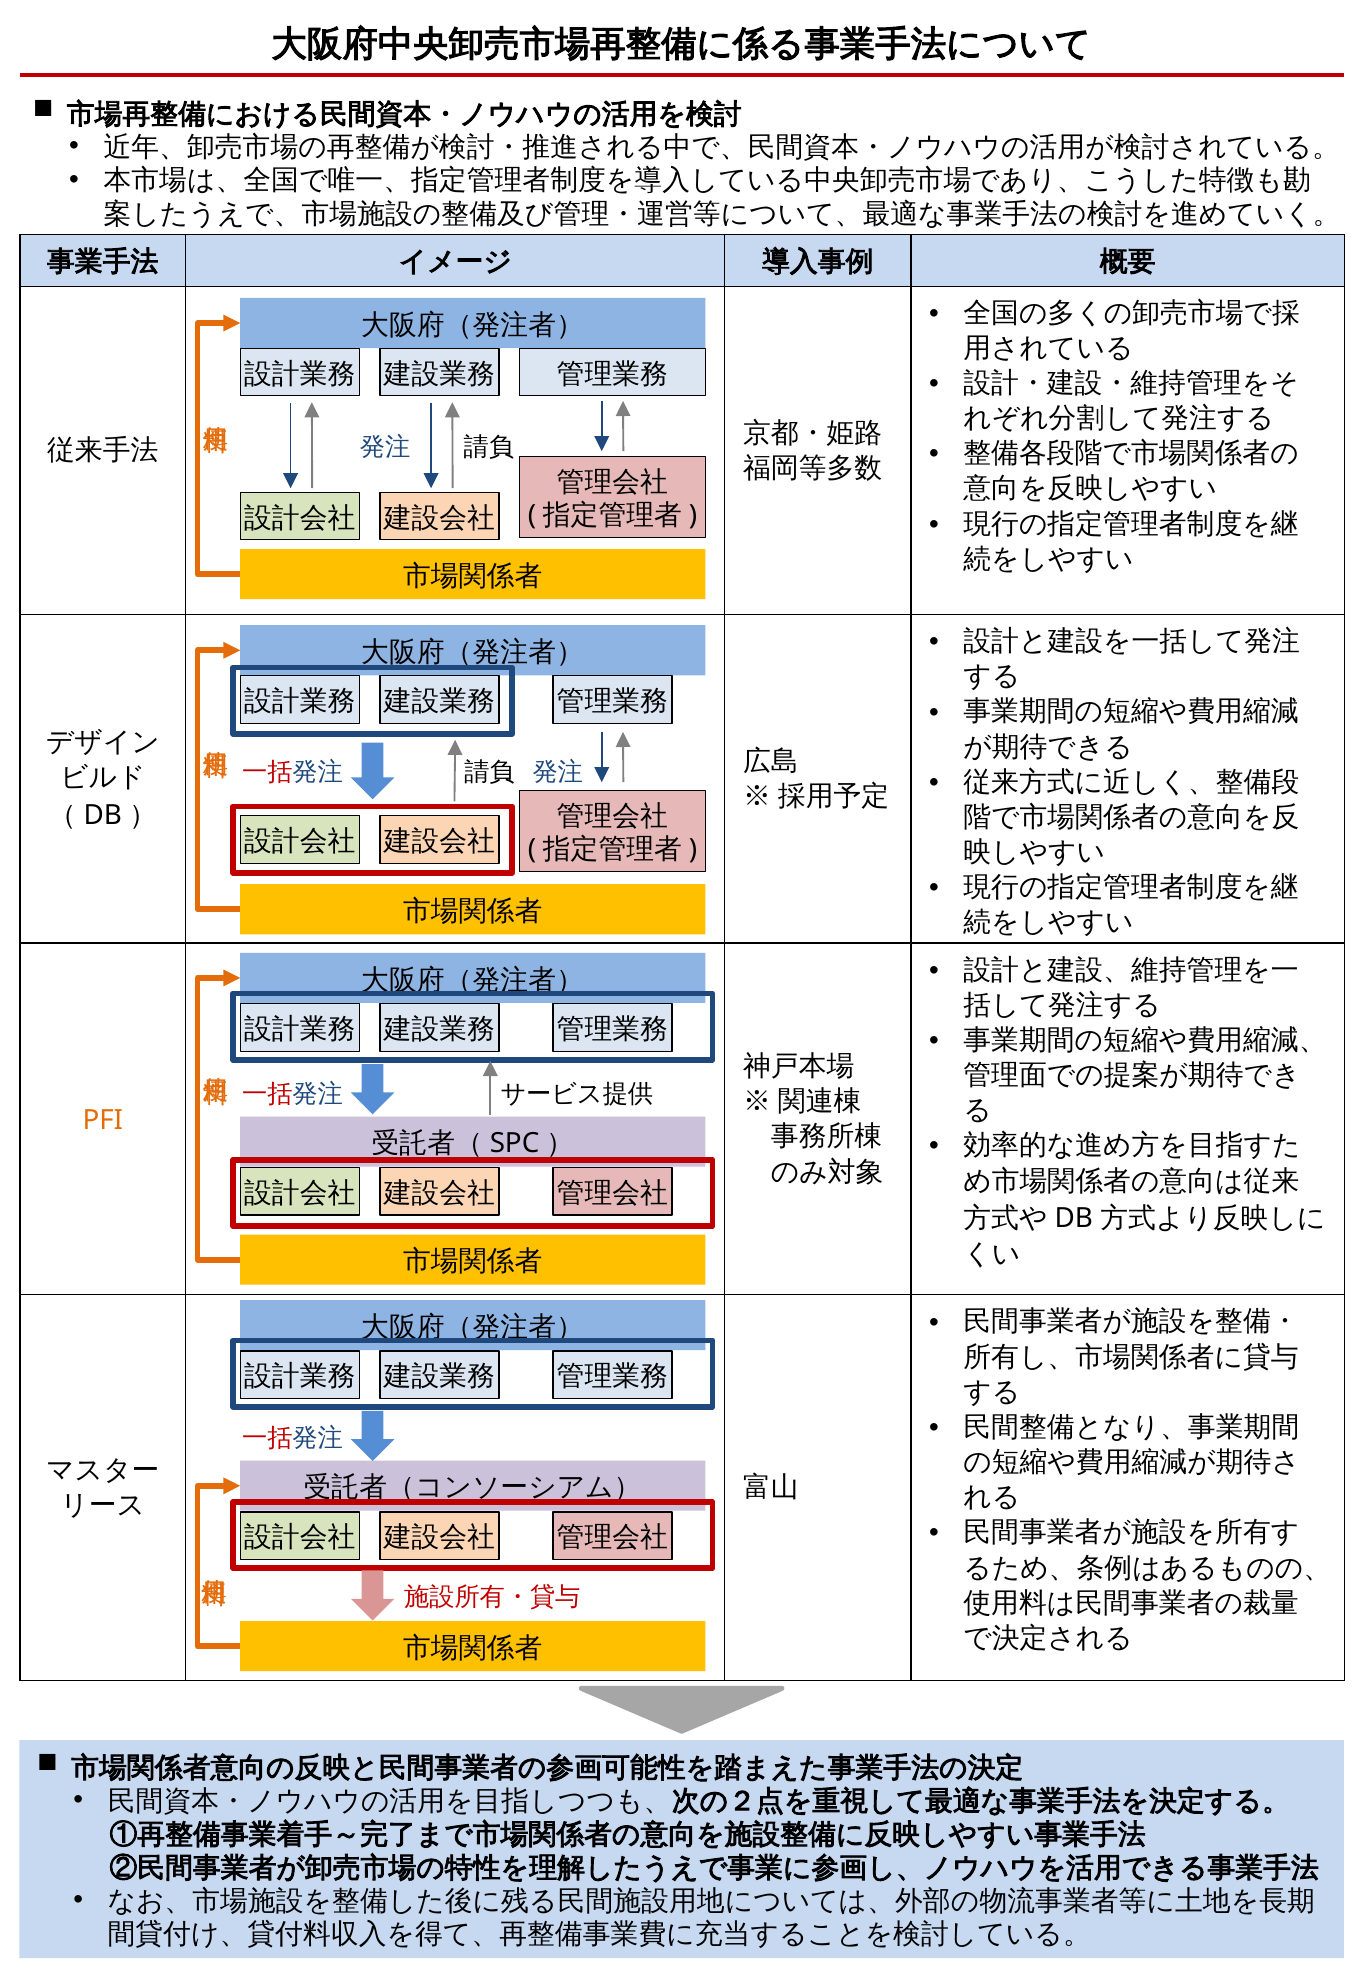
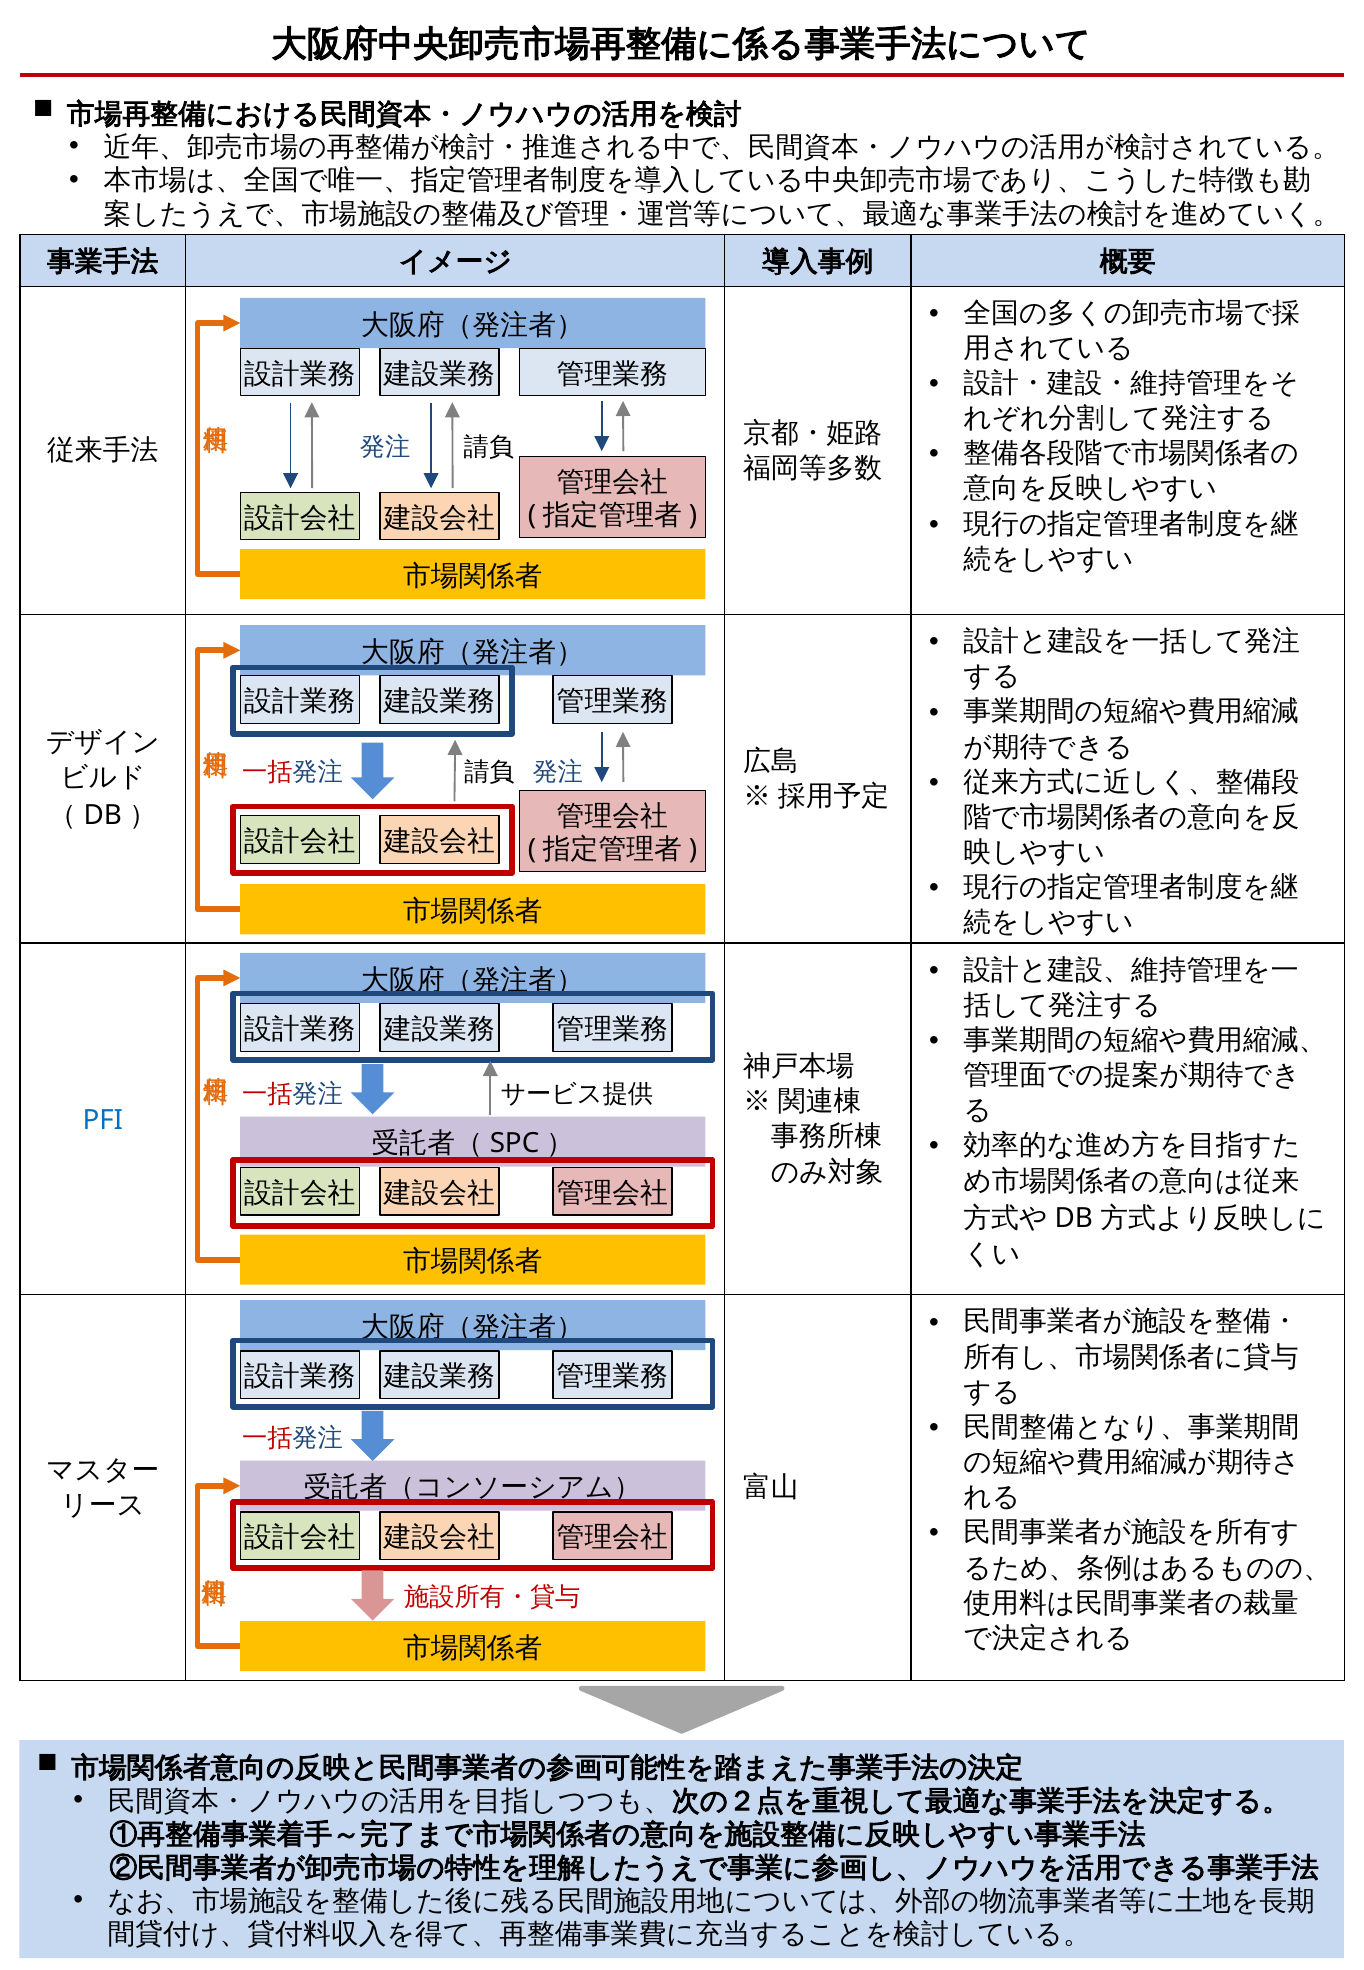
PFI colour: orange -> blue (103, 1121)
